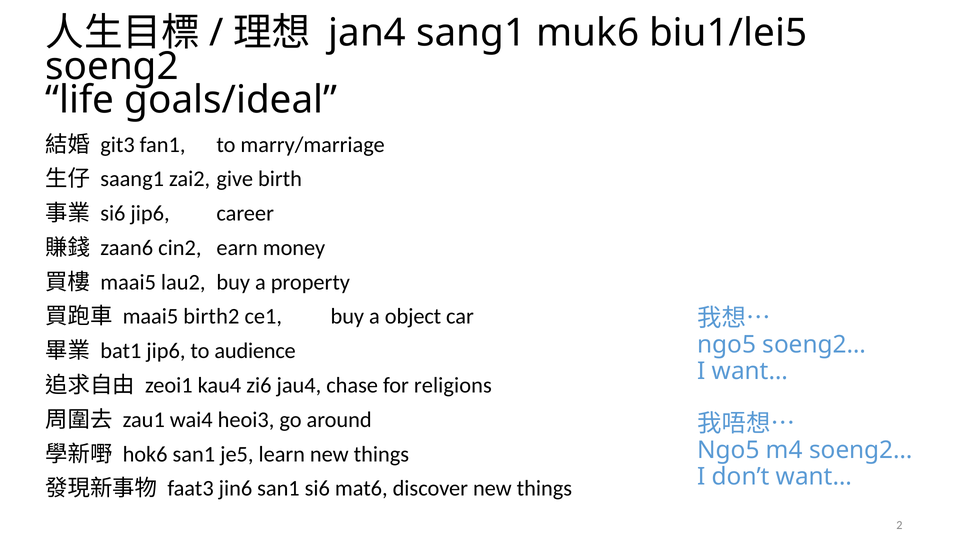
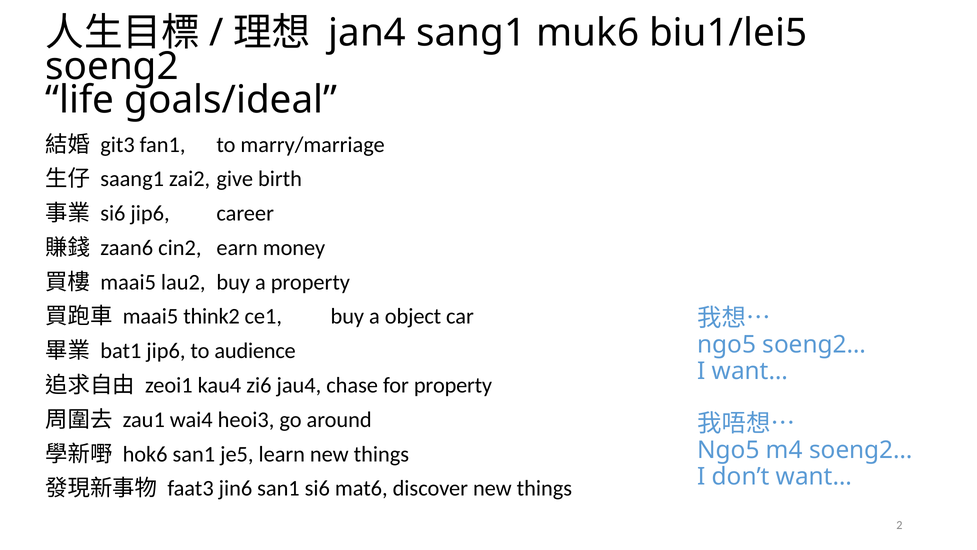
birth2: birth2 -> think2 (212, 316)
for religions: religions -> property (453, 385)
